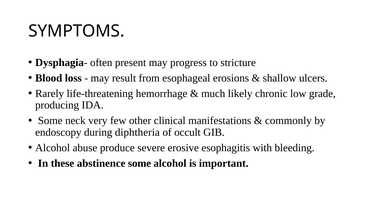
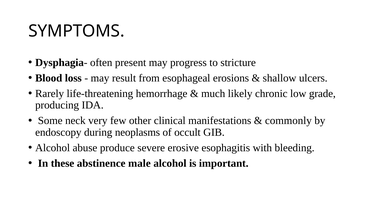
diphtheria: diphtheria -> neoplasms (137, 133)
abstinence some: some -> male (139, 164)
